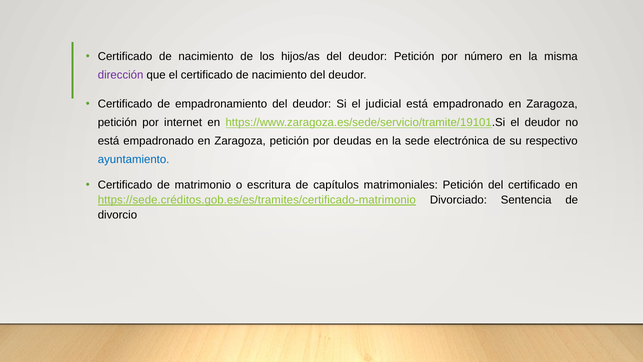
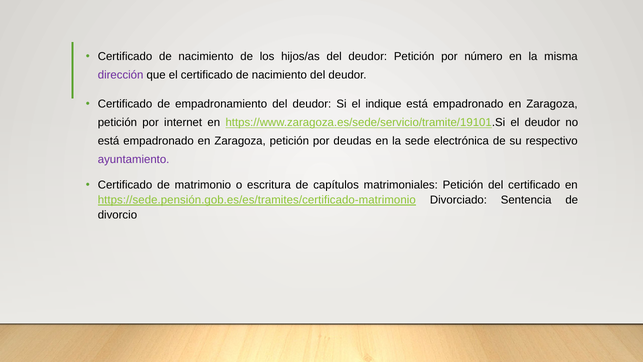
judicial: judicial -> indique (384, 104)
ayuntamiento colour: blue -> purple (134, 159)
https://sede.créditos.gob.es/es/tramites/certificado-matrimonio: https://sede.créditos.gob.es/es/tramites/certificado-matrimonio -> https://sede.pensión.gob.es/es/tramites/certificado-matrimonio (257, 200)
